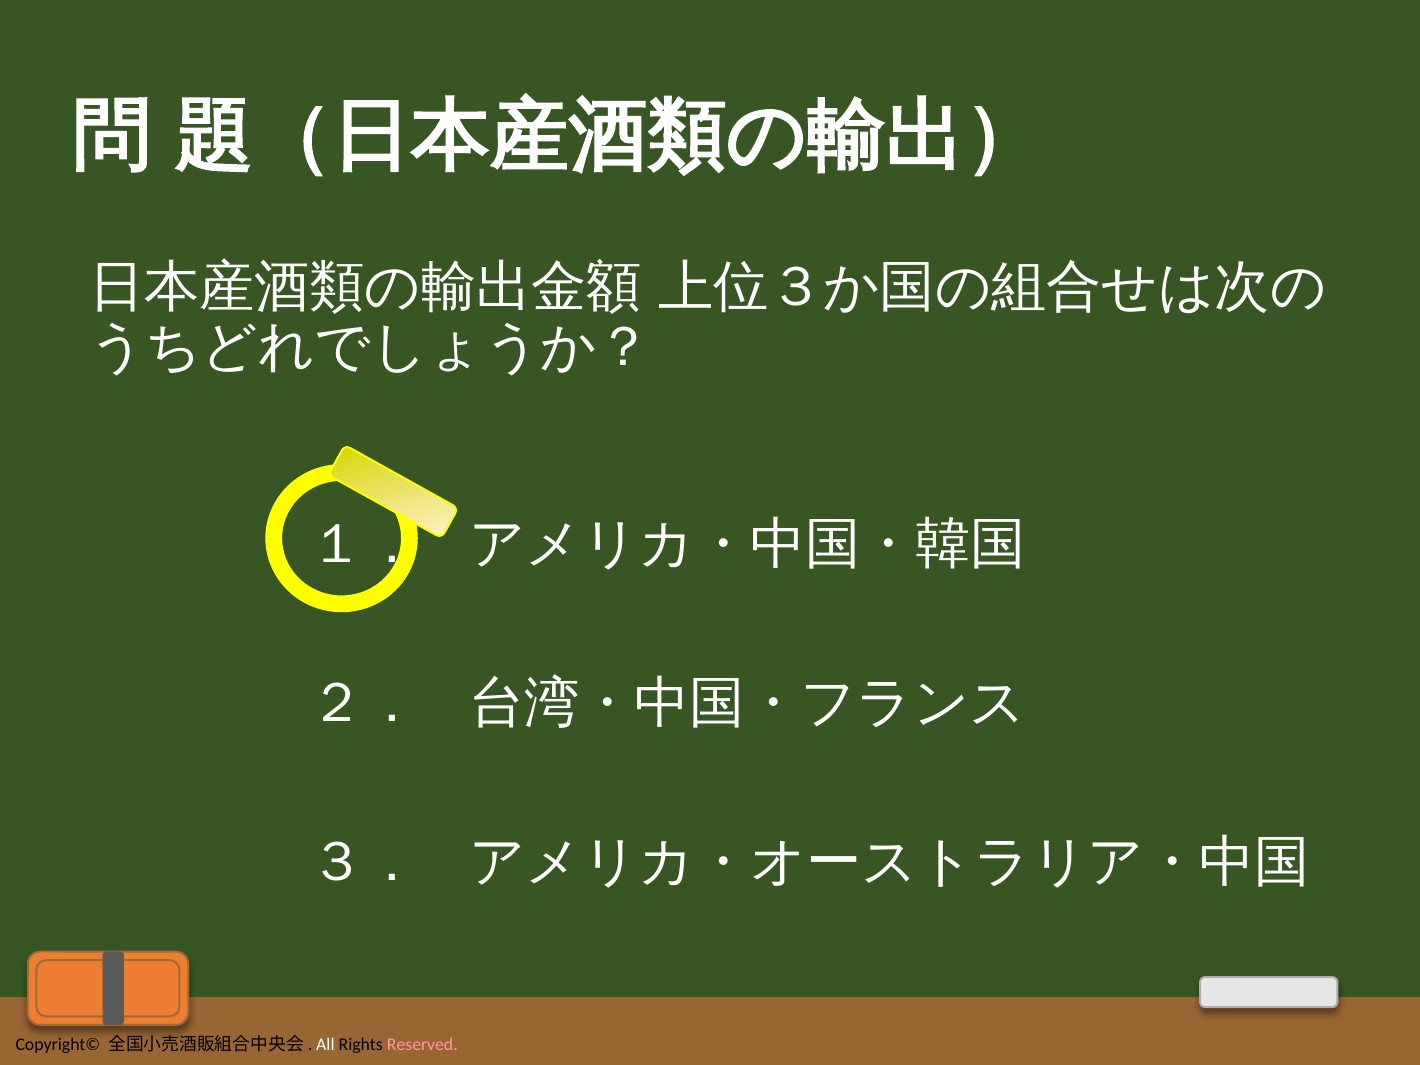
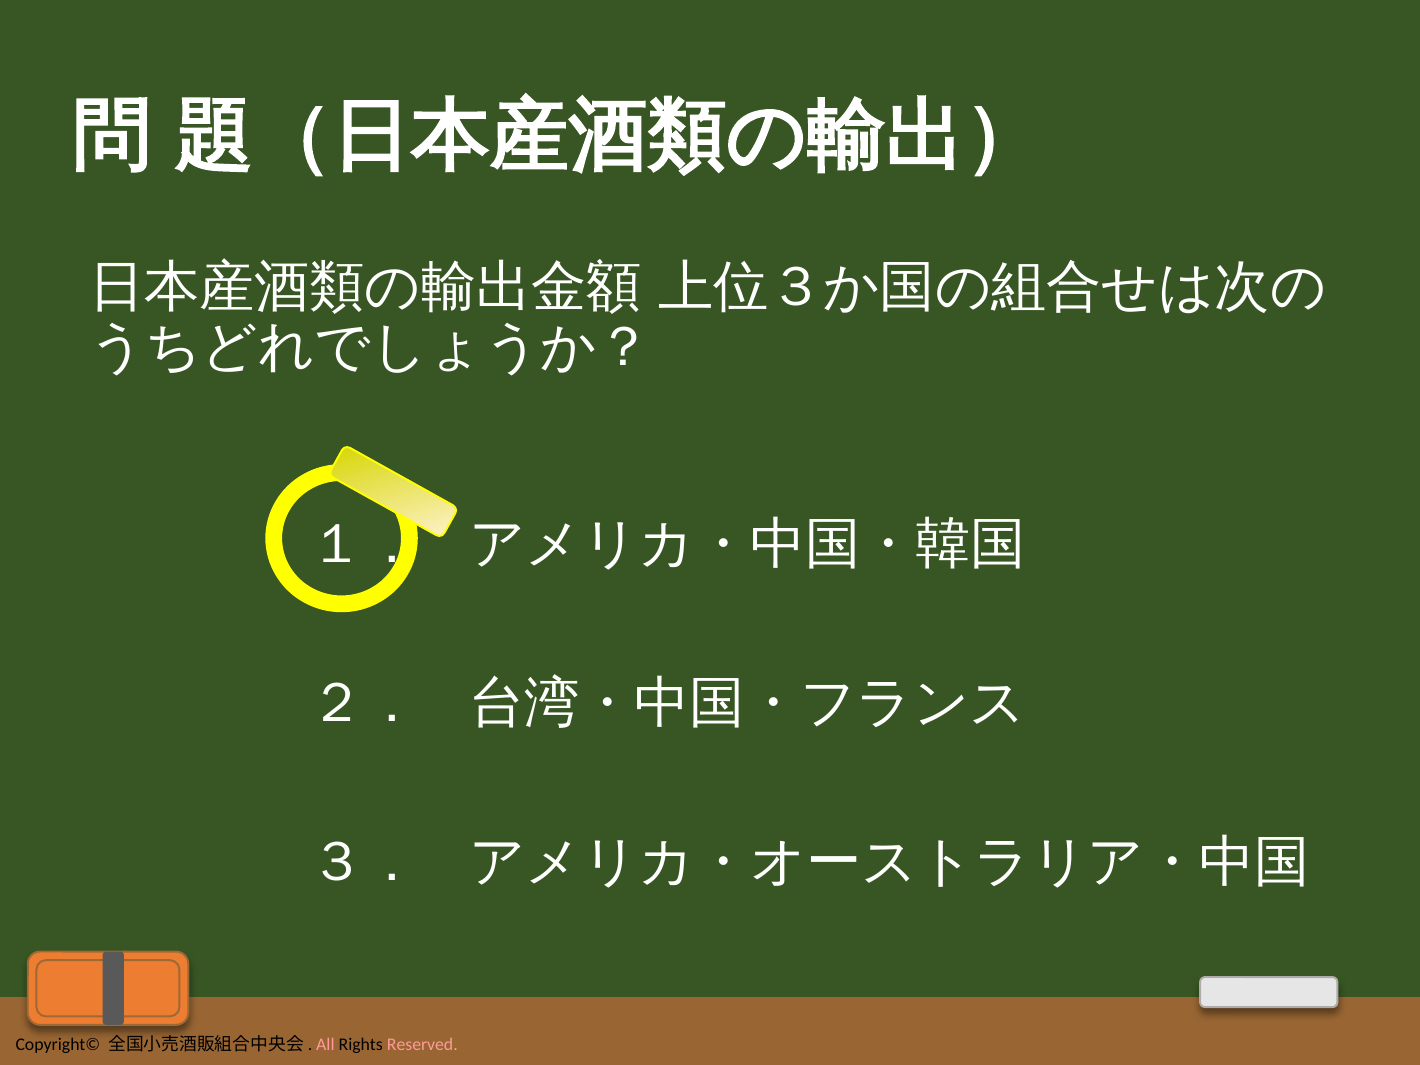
All colour: white -> pink (325, 1044)
